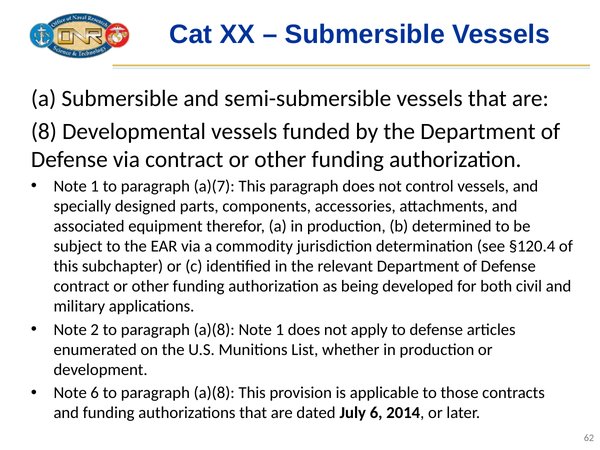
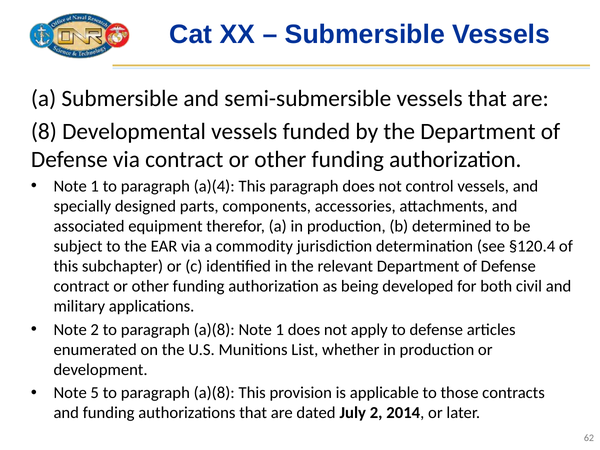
a)(7: a)(7 -> a)(4 (214, 186)
Note 6: 6 -> 5 (95, 393)
July 6: 6 -> 2 (376, 413)
